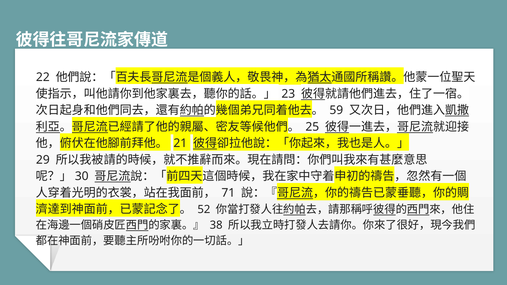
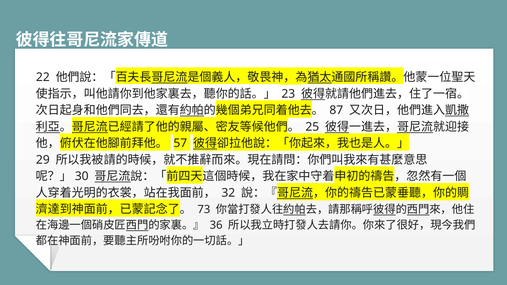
59: 59 -> 87 (336, 110)
21: 21 -> 57 (180, 143)
71: 71 -> 32 (228, 193)
52: 52 -> 73 (204, 210)
38: 38 -> 36 (216, 225)
